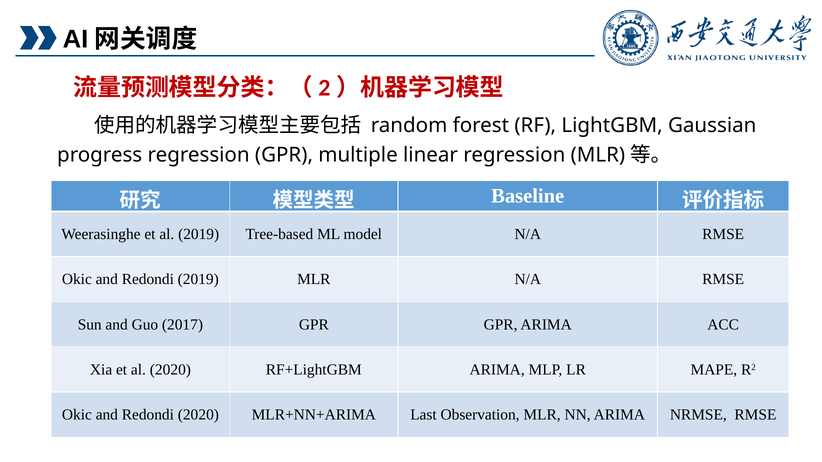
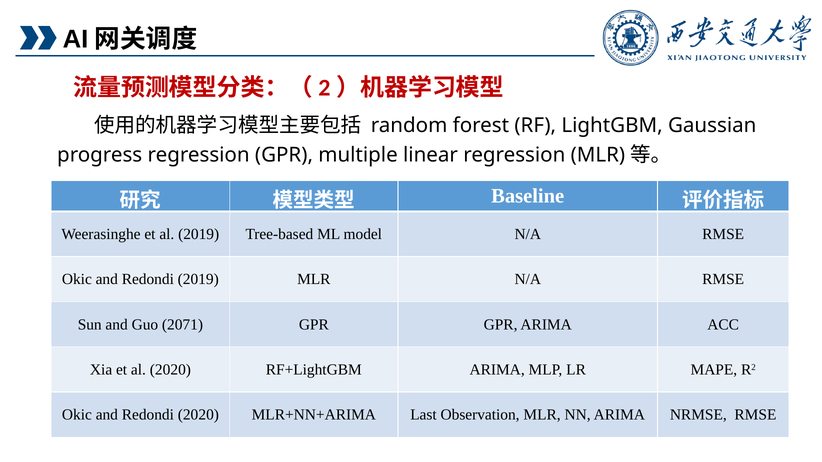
2017: 2017 -> 2071 (182, 325)
